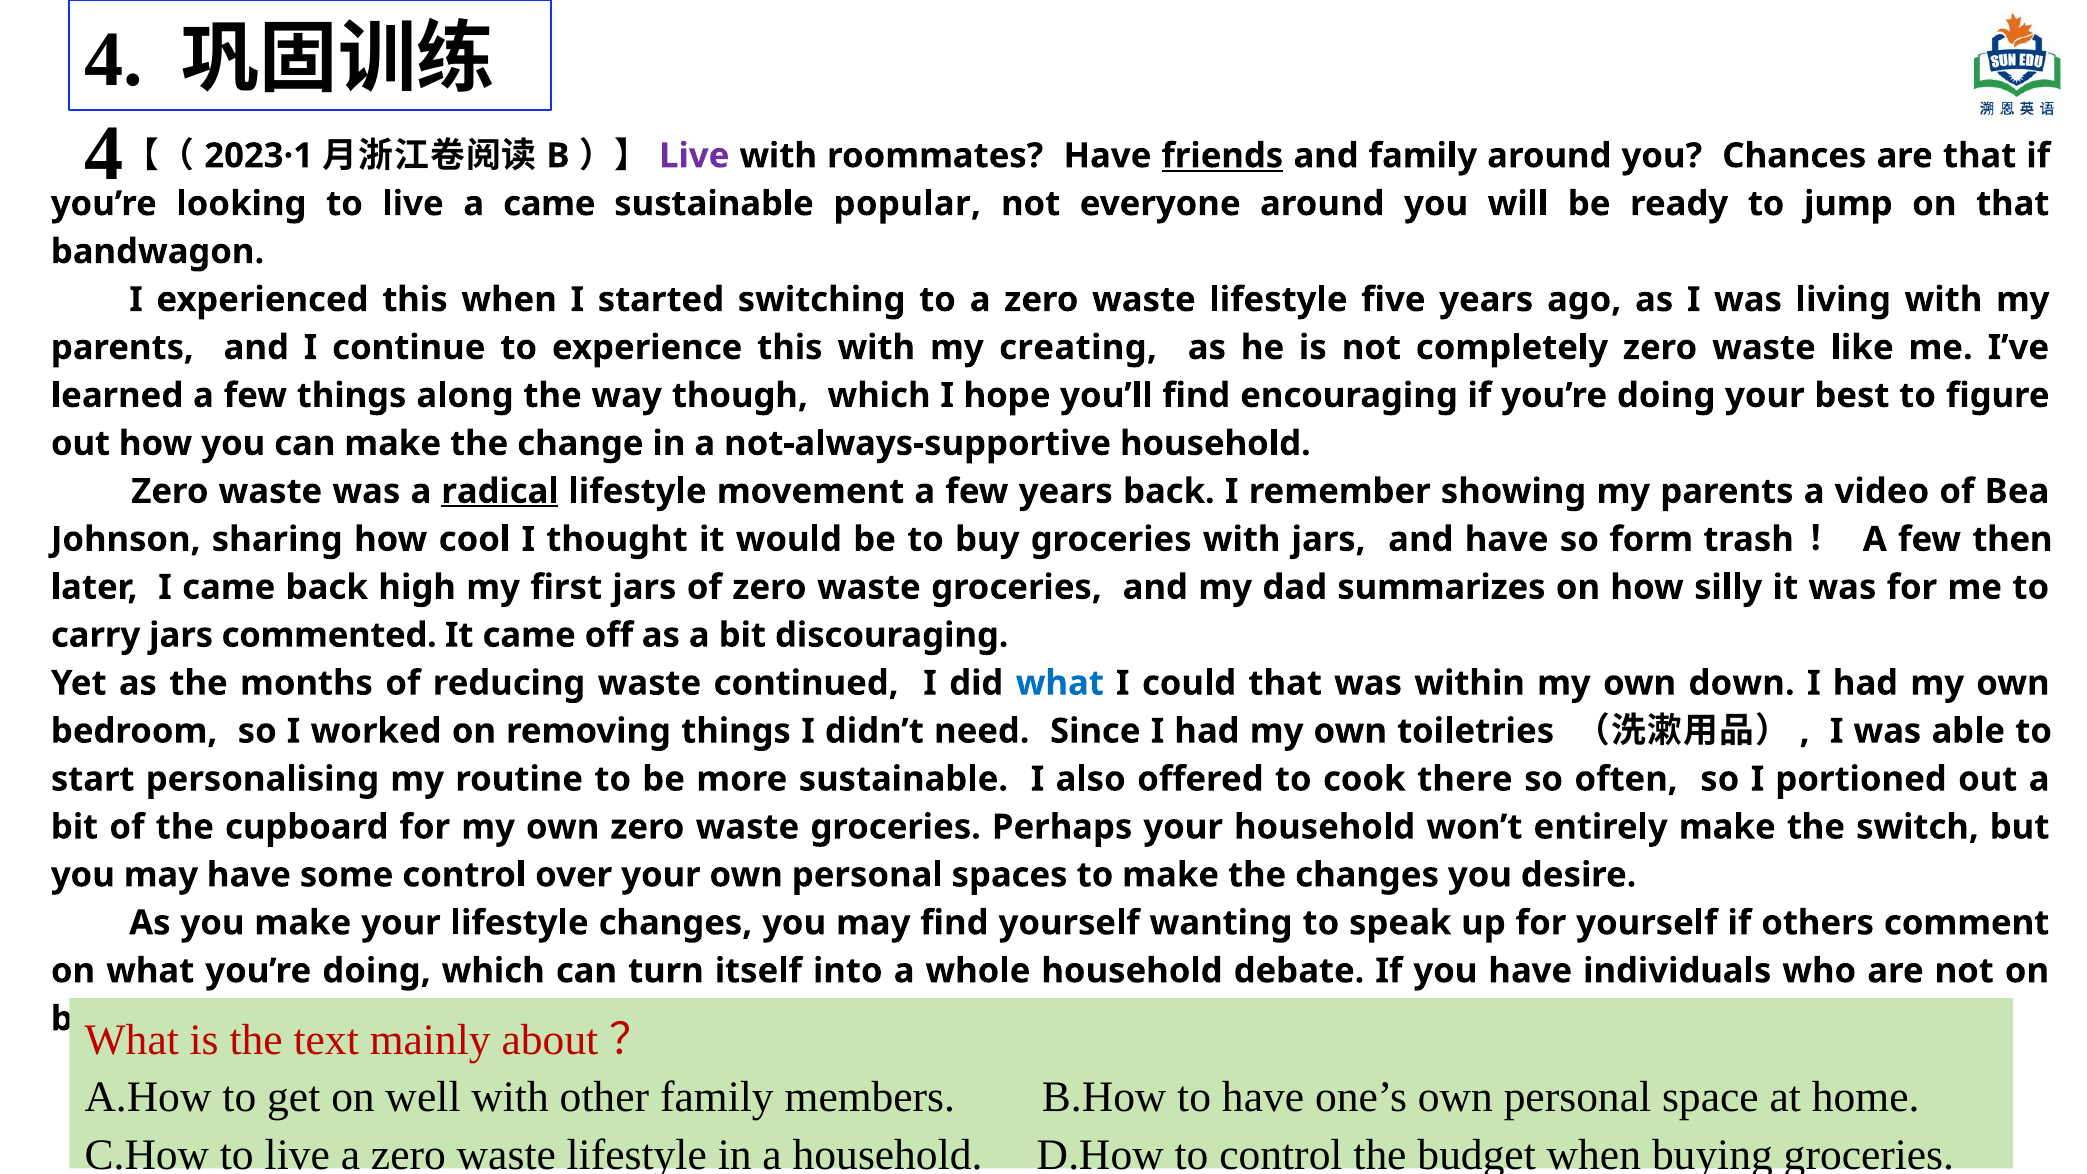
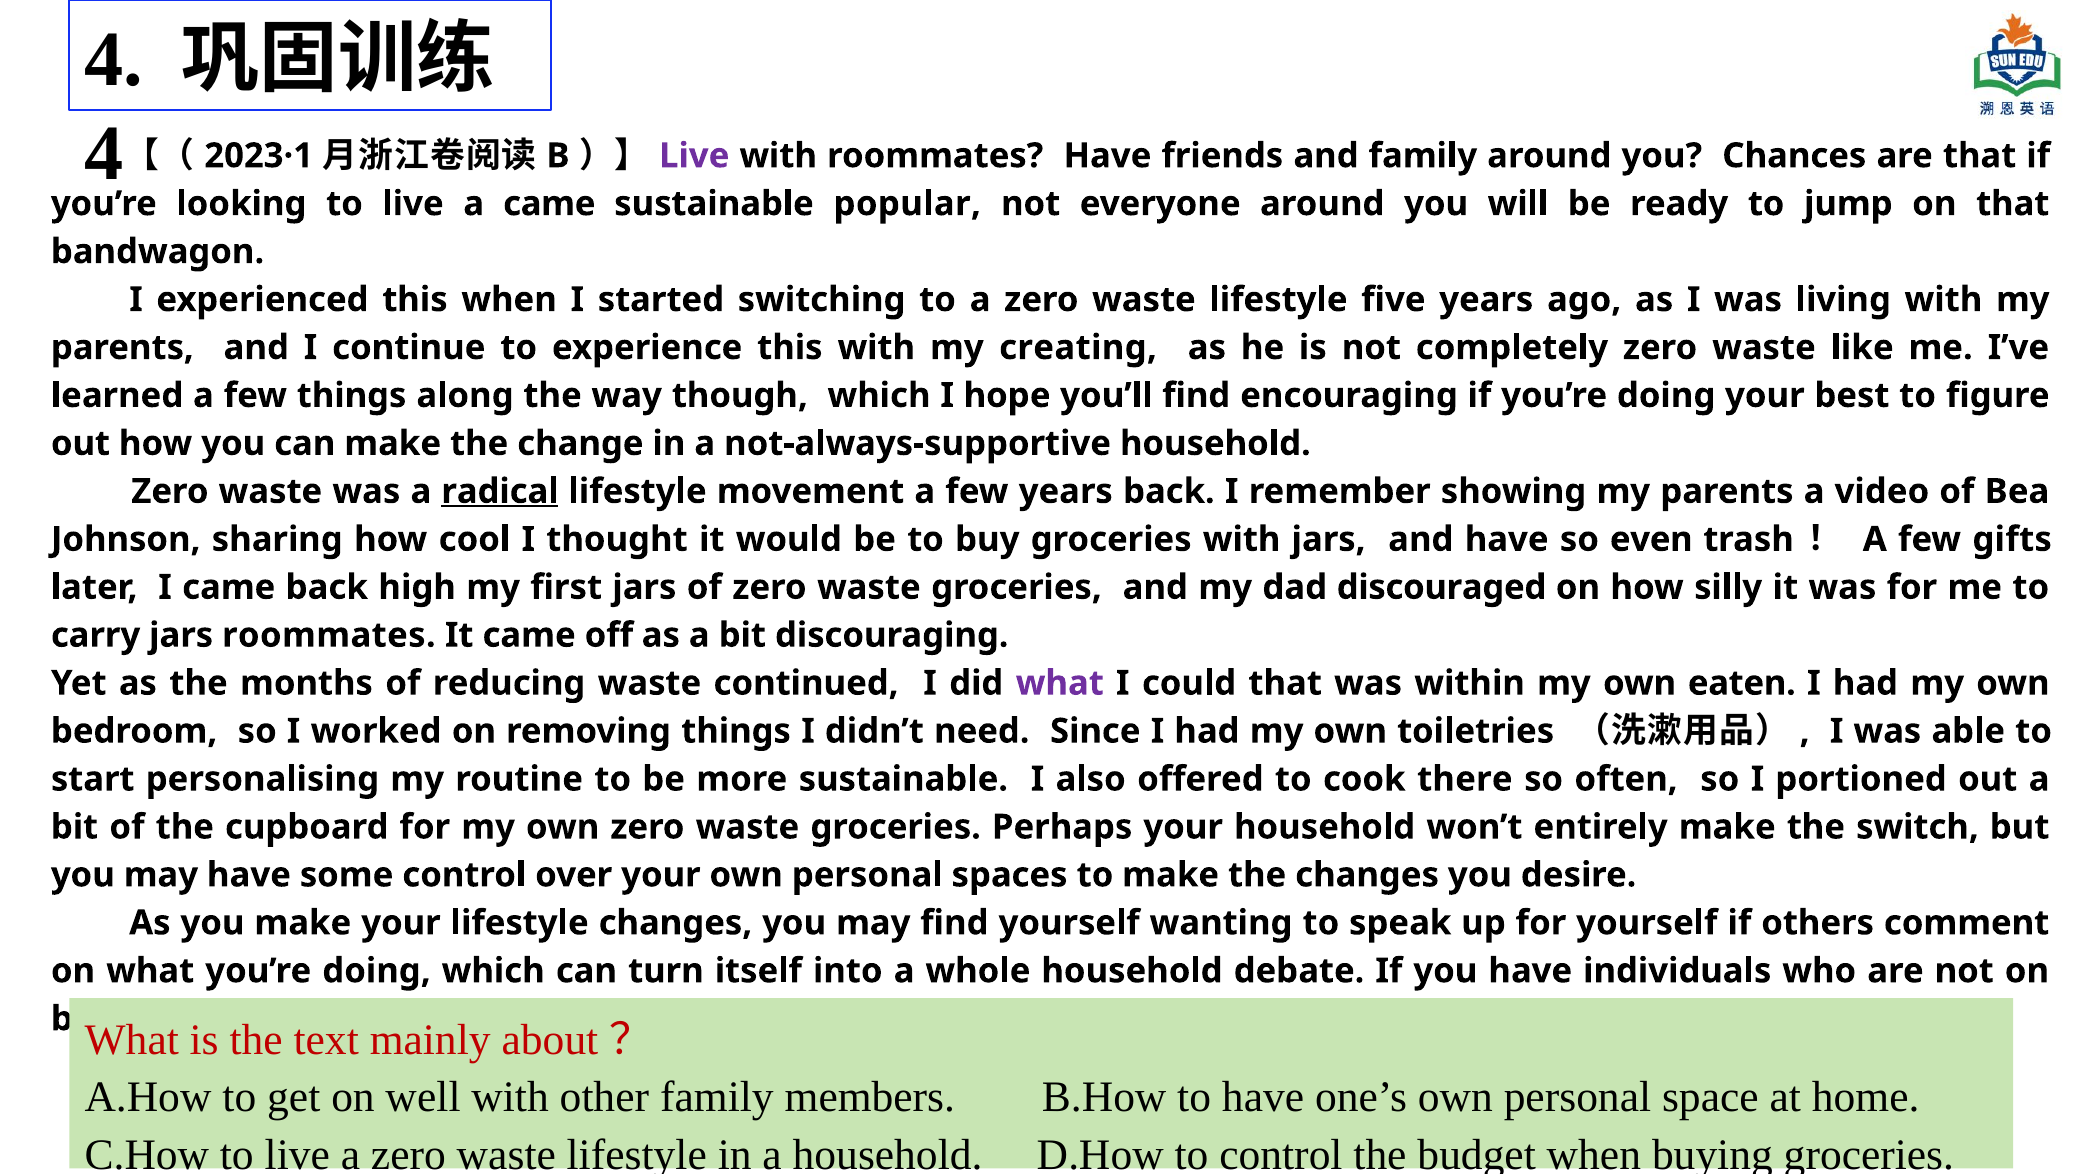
friends underline: present -> none (1222, 156)
form: form -> even (1651, 539)
then: then -> gifts (2012, 539)
dad summarizes: summarizes -> discouraged (1442, 587)
jars commented: commented -> roommates (329, 635)
what colour: blue -> purple (1060, 683)
down: down -> eaten (1742, 683)
